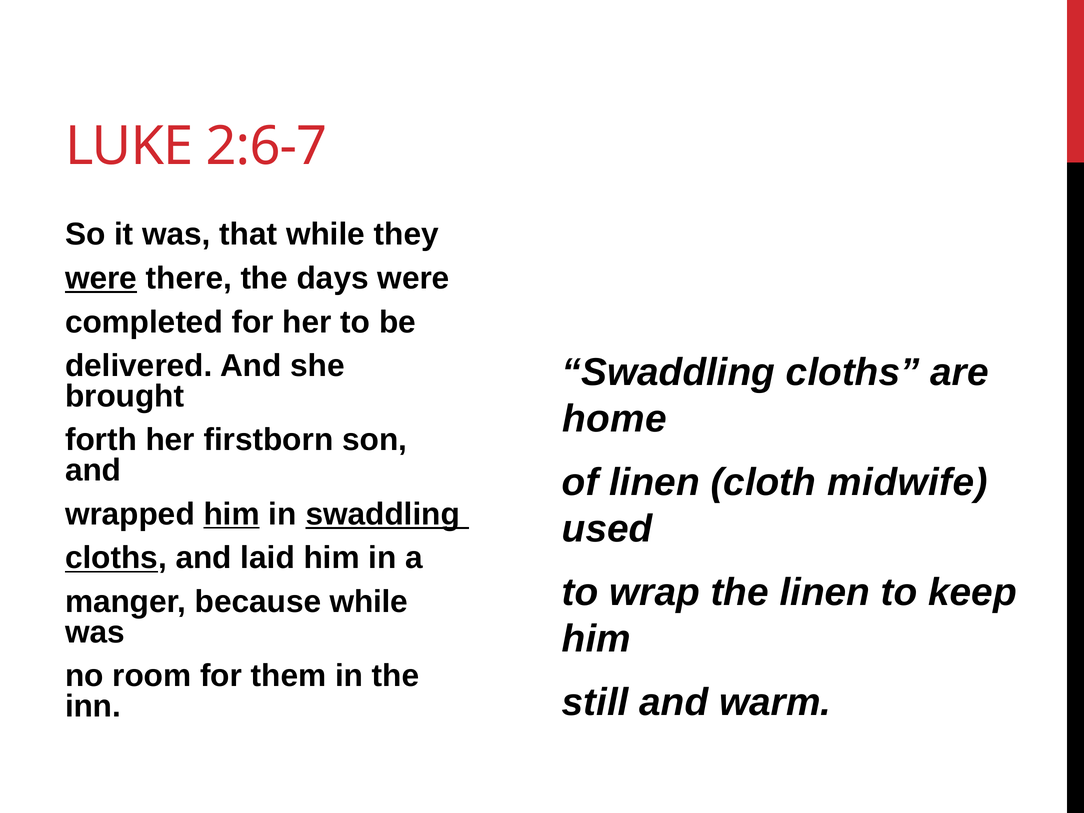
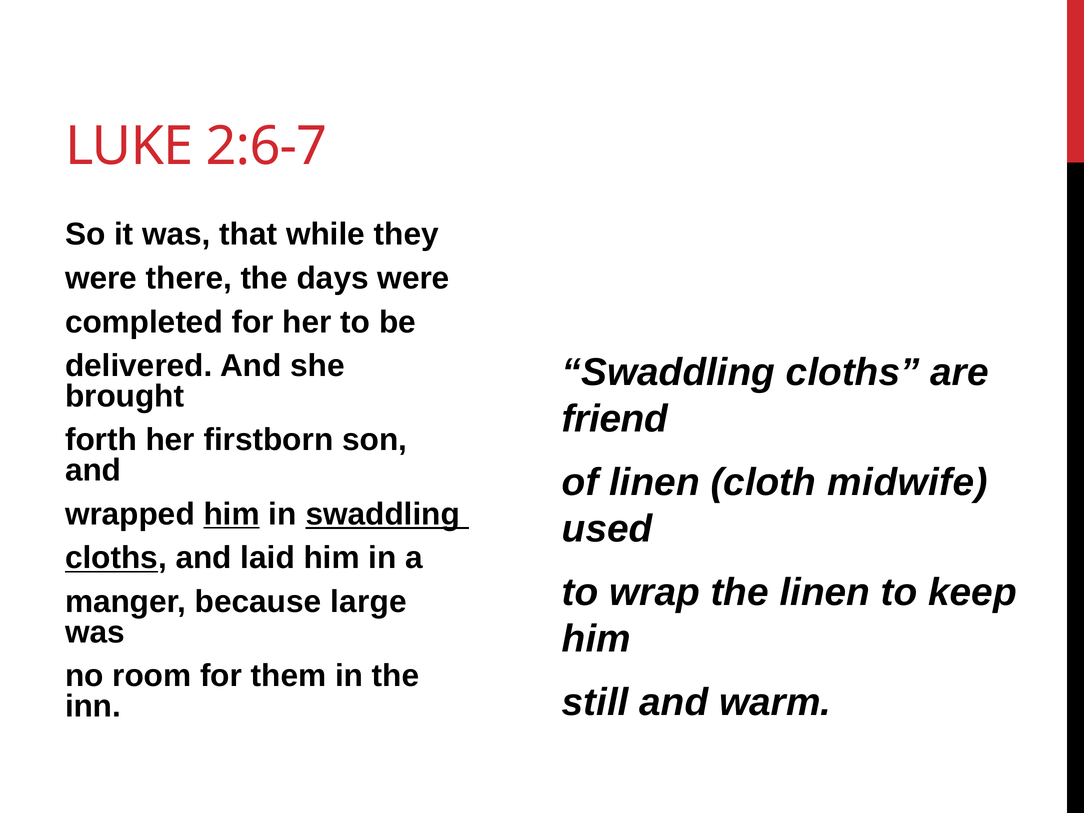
were underline: present -> none (101, 278)
home: home -> friend (615, 419)
because while: while -> large (368, 602)
